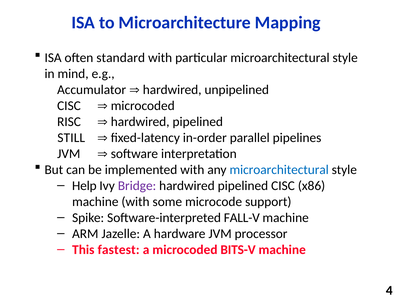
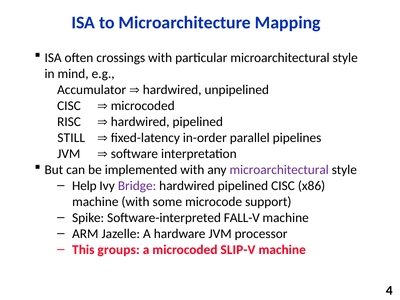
standard: standard -> crossings (121, 58)
microarchitectural colour: blue -> purple (279, 170)
fastest: fastest -> groups (119, 250)
BITS-V: BITS-V -> SLIP-V (238, 250)
